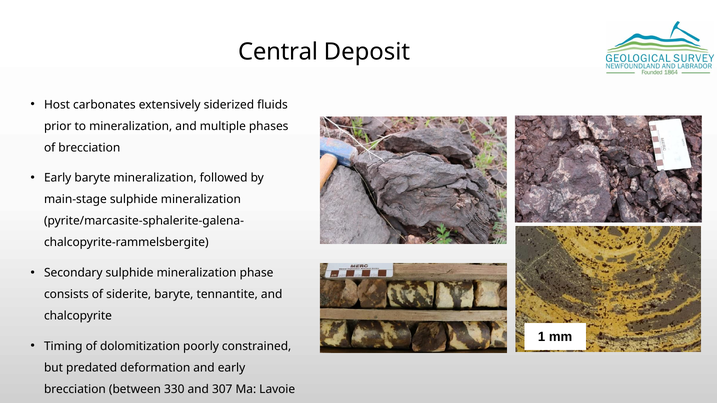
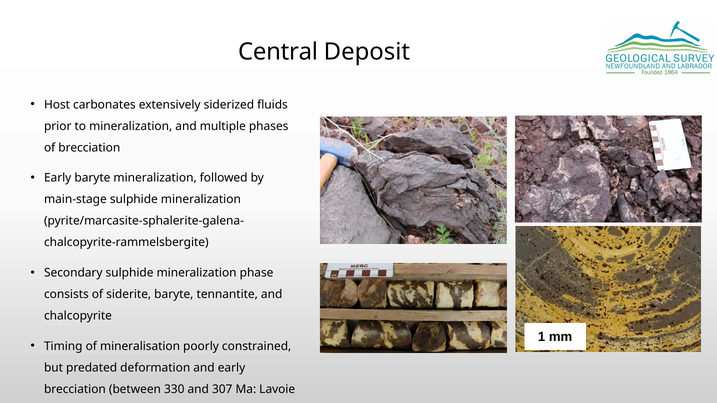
dolomitization: dolomitization -> mineralisation (140, 346)
